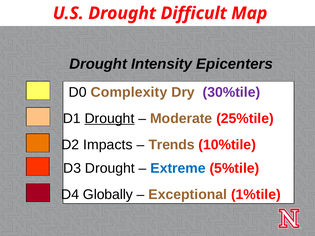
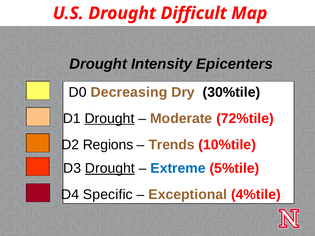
Complexity: Complexity -> Decreasing (129, 92)
30%tile colour: purple -> black (231, 92)
25%tile: 25%tile -> 72%tile (245, 119)
Impacts: Impacts -> Regions (108, 145)
Drought underline: none -> present (110, 168)
Globally: Globally -> Specific (108, 195)
1%tile: 1%tile -> 4%tile (256, 195)
